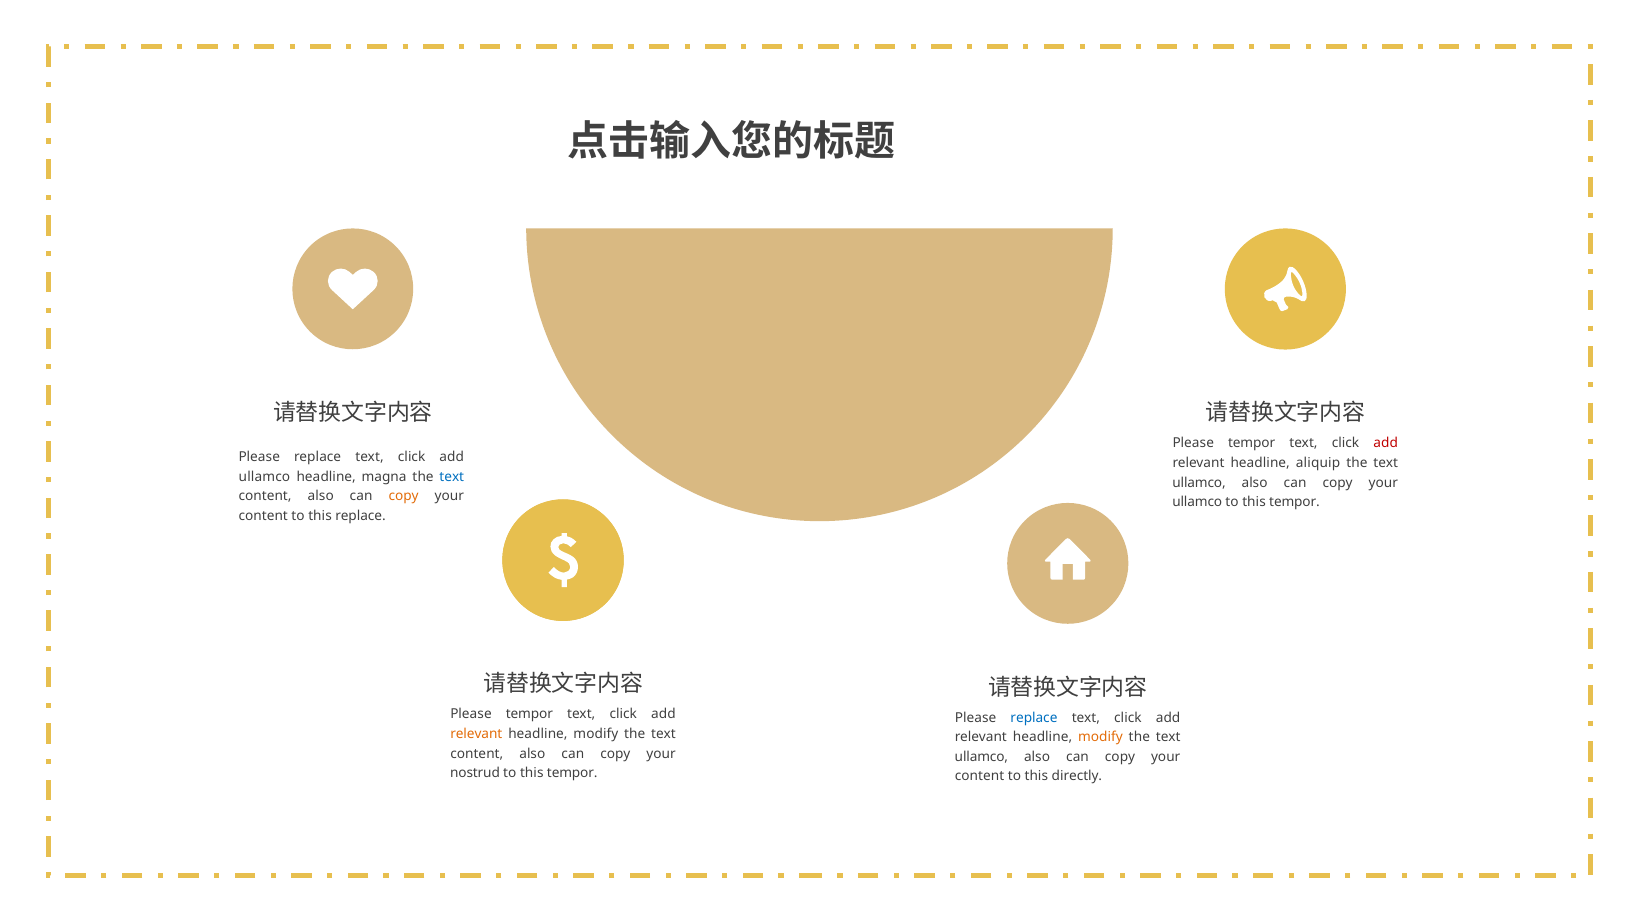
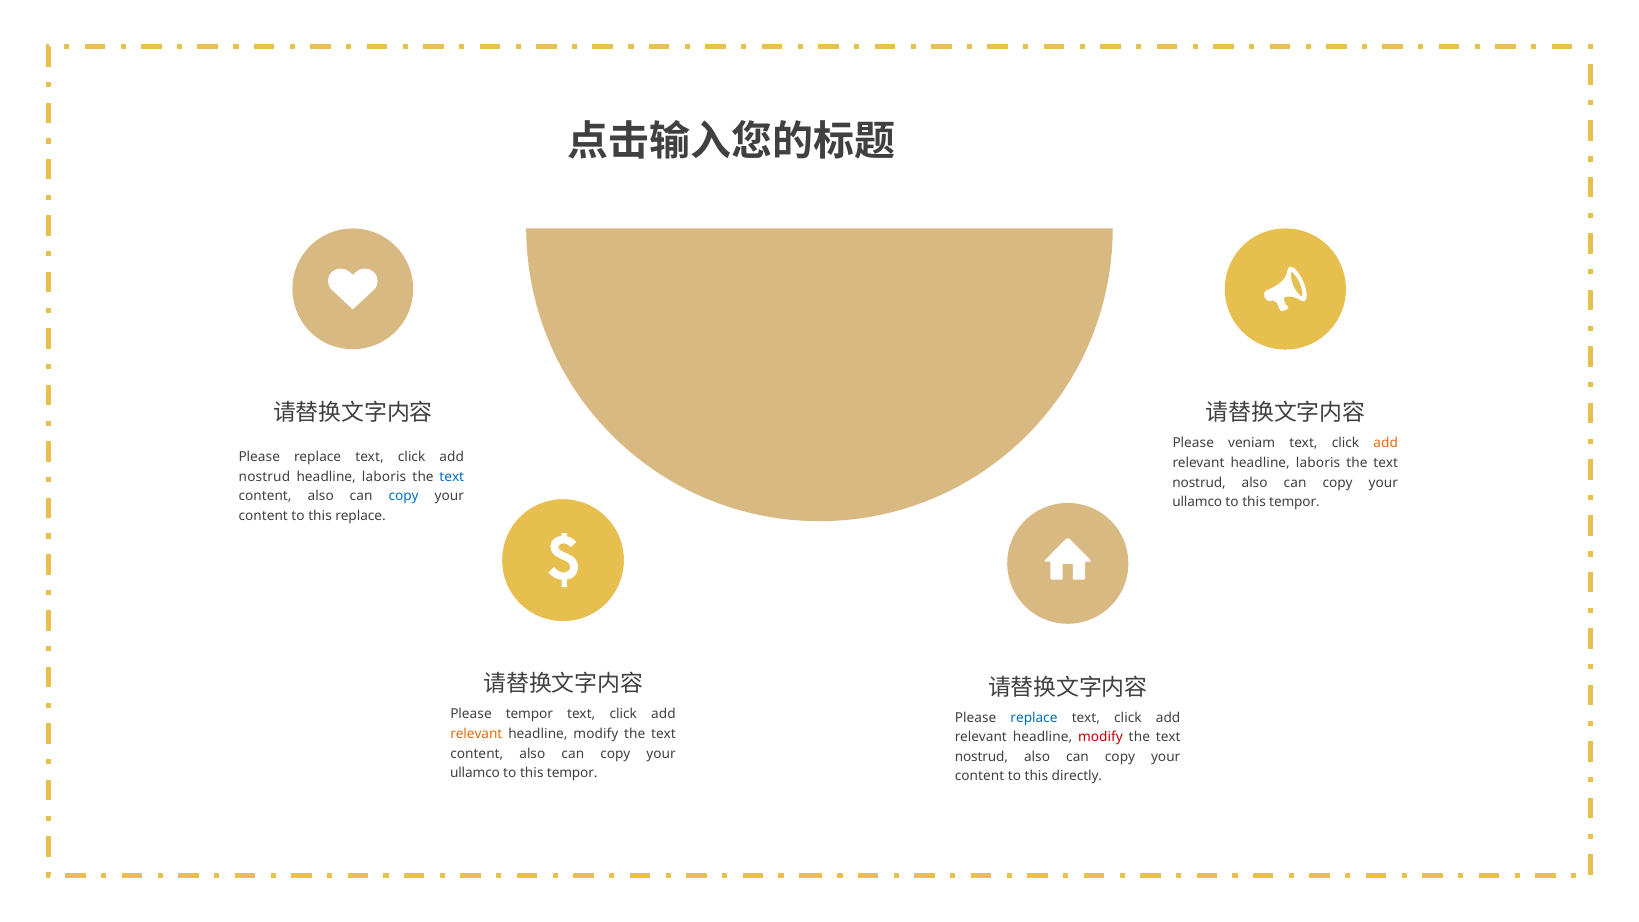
tempor: tempor -> veniam (1252, 443)
add colour: red -> orange (1386, 443)
relevant headline aliquip: aliquip -> laboris (1318, 463)
ullamco: ullamco -> nostrud (264, 477)
magna: magna -> laboris (384, 477)
ullamco: ullamco -> nostrud (1199, 482)
copy colour: orange -> blue (404, 496)
modify colour: orange -> red (1100, 737)
ullamco: ullamco -> nostrud (981, 757)
nostrud: nostrud -> ullamco (475, 773)
